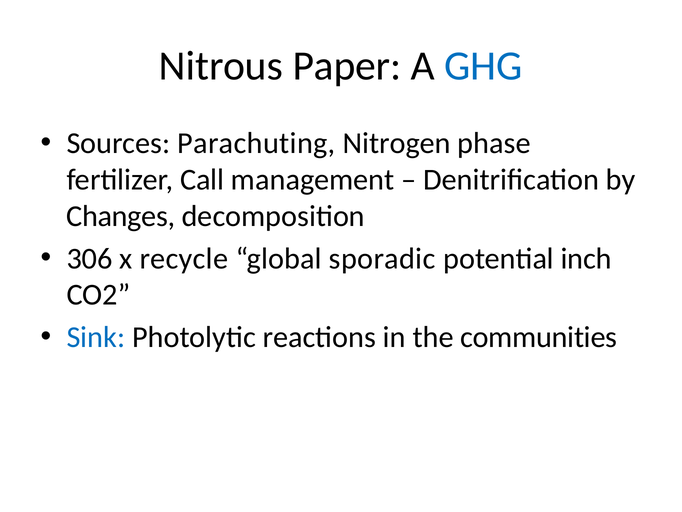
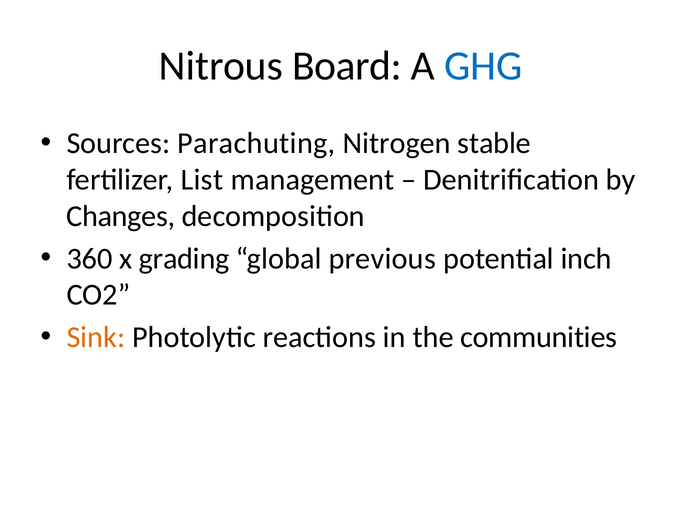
Paper: Paper -> Board (347, 66)
phase: phase -> stable (494, 143)
Call: Call -> List (202, 179)
306: 306 -> 360 (90, 258)
recycle: recycle -> grading (184, 258)
sporadic: sporadic -> previous (382, 258)
Sink colour: blue -> orange (96, 337)
